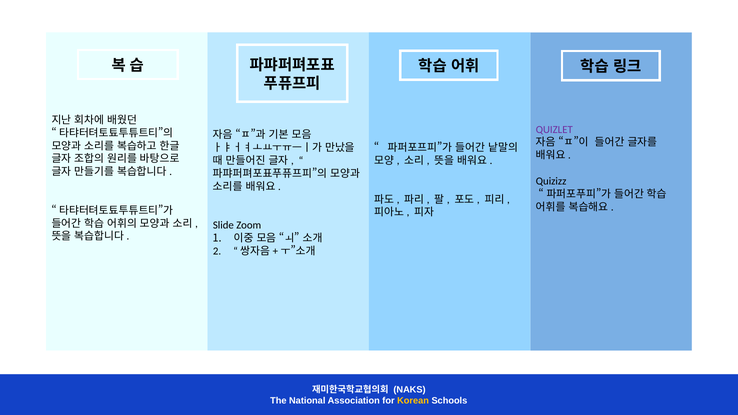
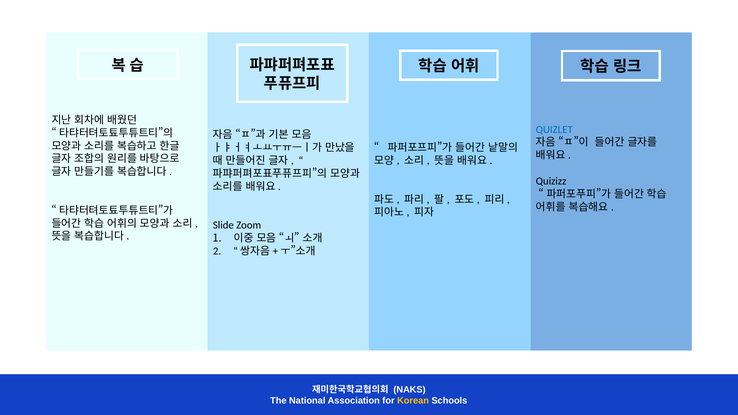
QUIZLET colour: purple -> blue (554, 130)
